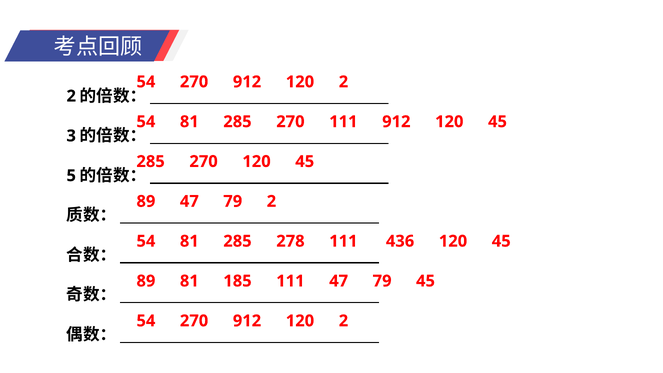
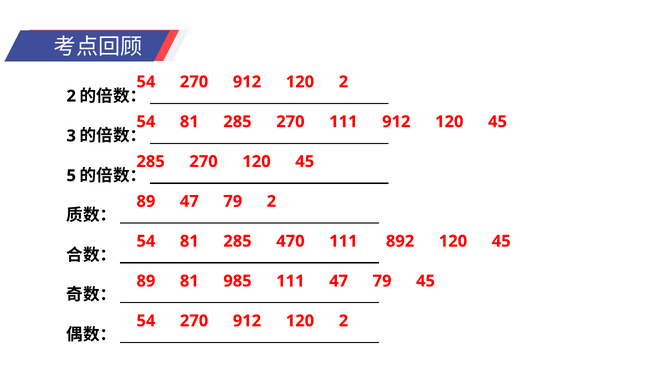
278: 278 -> 470 (290, 241)
436: 436 -> 892 (400, 241)
185: 185 -> 985 (237, 281)
